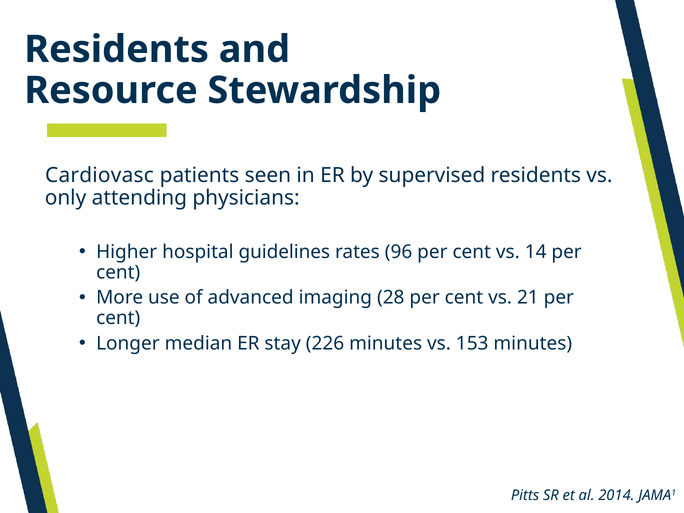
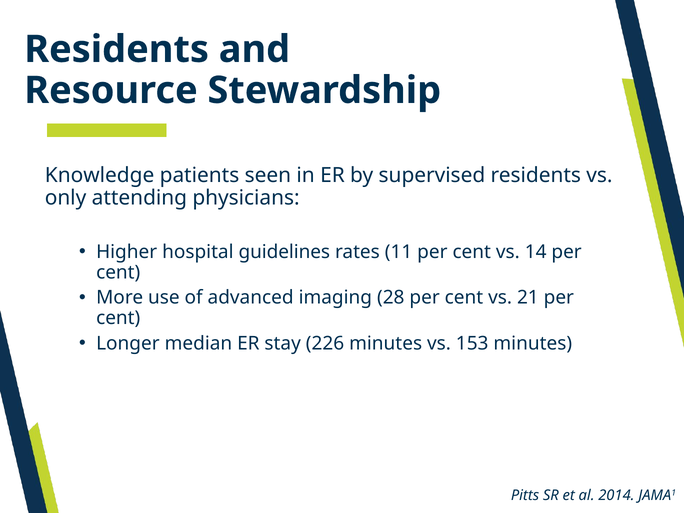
Cardiovasc: Cardiovasc -> Knowledge (100, 175)
96: 96 -> 11 (399, 252)
